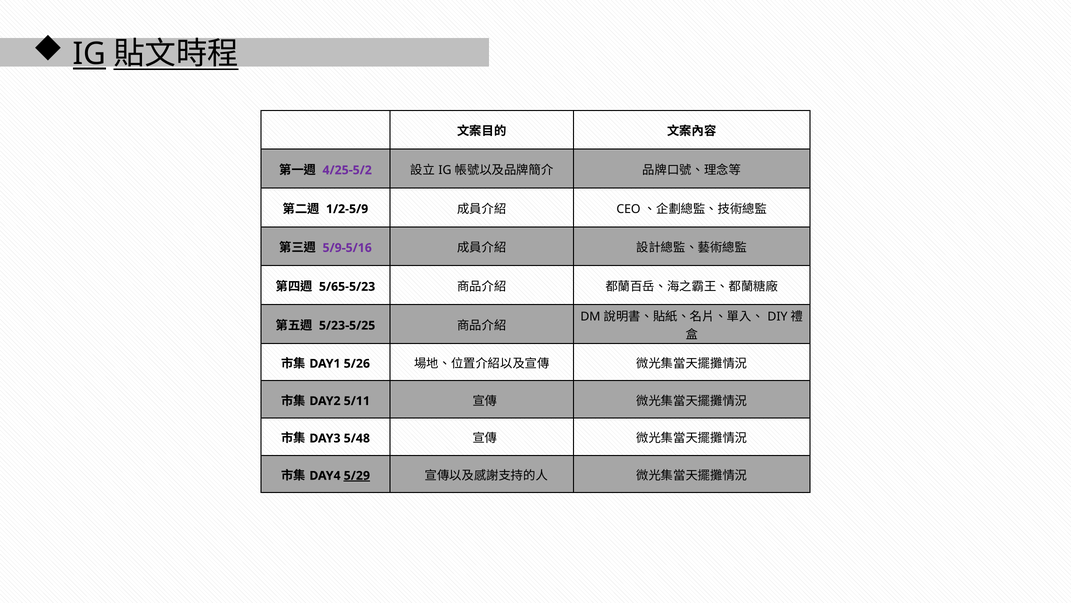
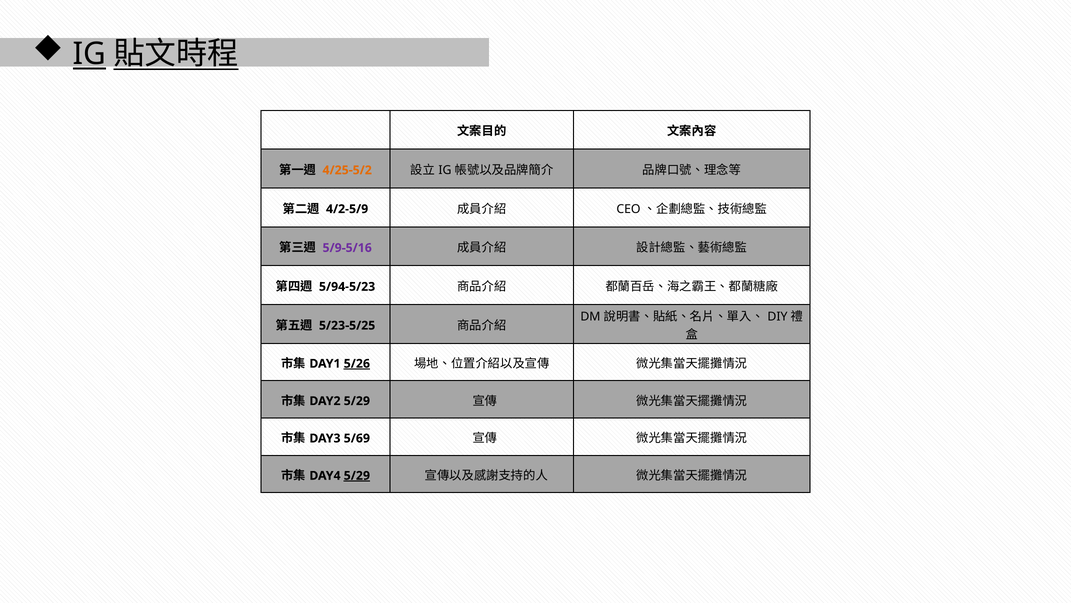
4/25-5/2 colour: purple -> orange (347, 170)
1/2-5/9: 1/2-5/9 -> 4/2-5/9 (347, 209)
5/65-5/23: 5/65-5/23 -> 5/94-5/23 (347, 286)
5/26 underline: none -> present (357, 363)
5/11: 5/11 -> 5/29 (357, 401)
5/48: 5/48 -> 5/69 (357, 438)
